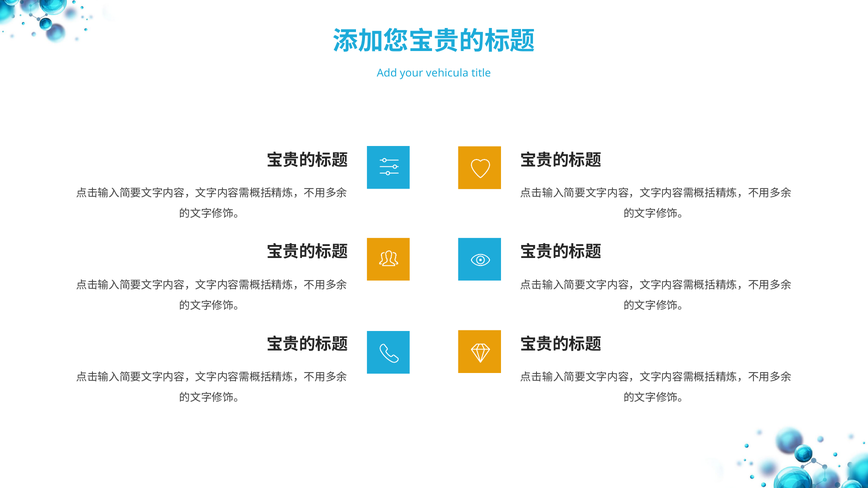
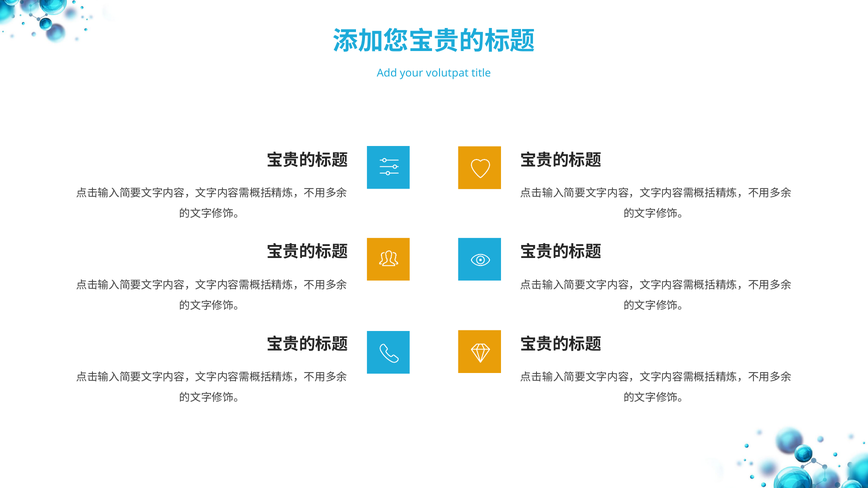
vehicula: vehicula -> volutpat (447, 73)
